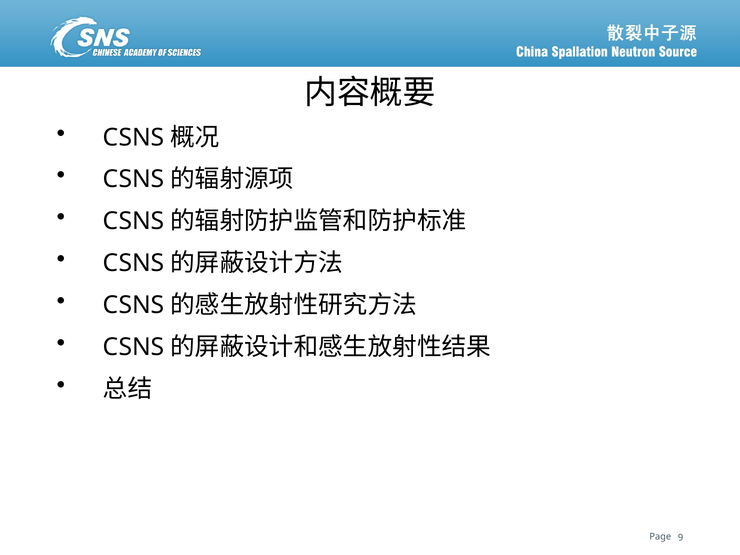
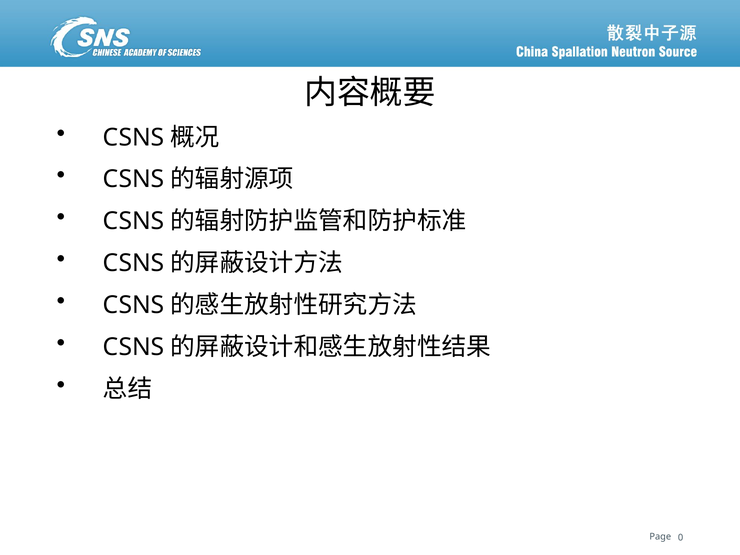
9: 9 -> 0 (681, 538)
